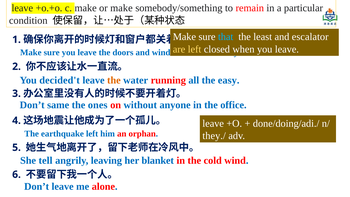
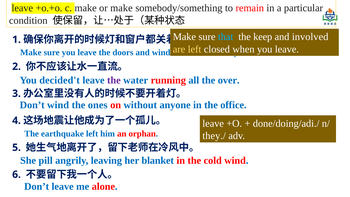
least: least -> keep (263, 37)
escalator: escalator -> involved (310, 37)
the colour: orange -> purple (114, 80)
easy: easy -> over (229, 80)
Don’t same: same -> wind (58, 105)
tell: tell -> pill (46, 160)
